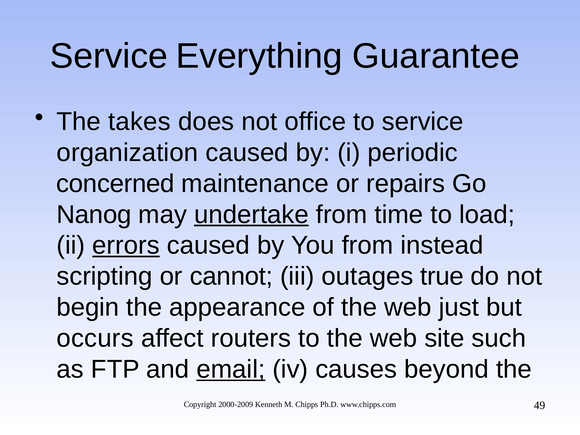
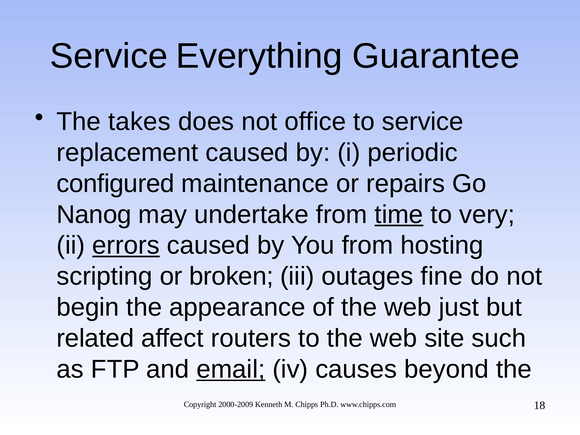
organization: organization -> replacement (127, 153)
concerned: concerned -> configured (115, 184)
undertake underline: present -> none (251, 214)
time underline: none -> present (399, 214)
load: load -> very (487, 214)
instead: instead -> hosting (442, 245)
cannot: cannot -> broken (231, 276)
true: true -> fine (442, 276)
occurs: occurs -> related (95, 338)
49: 49 -> 18 (540, 406)
